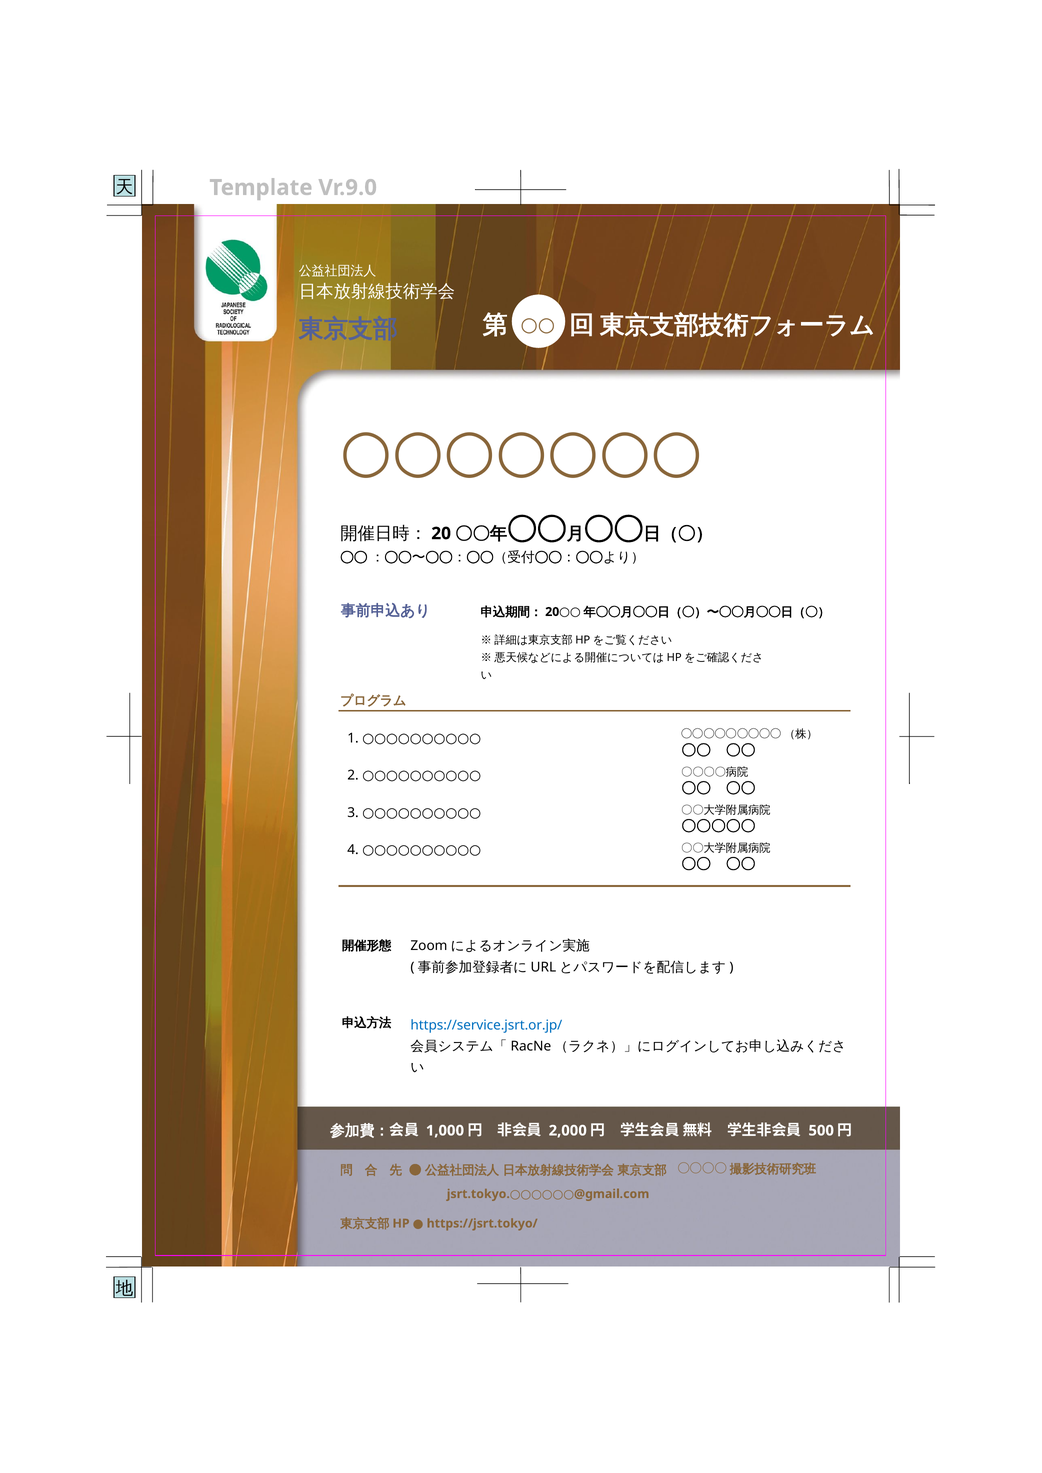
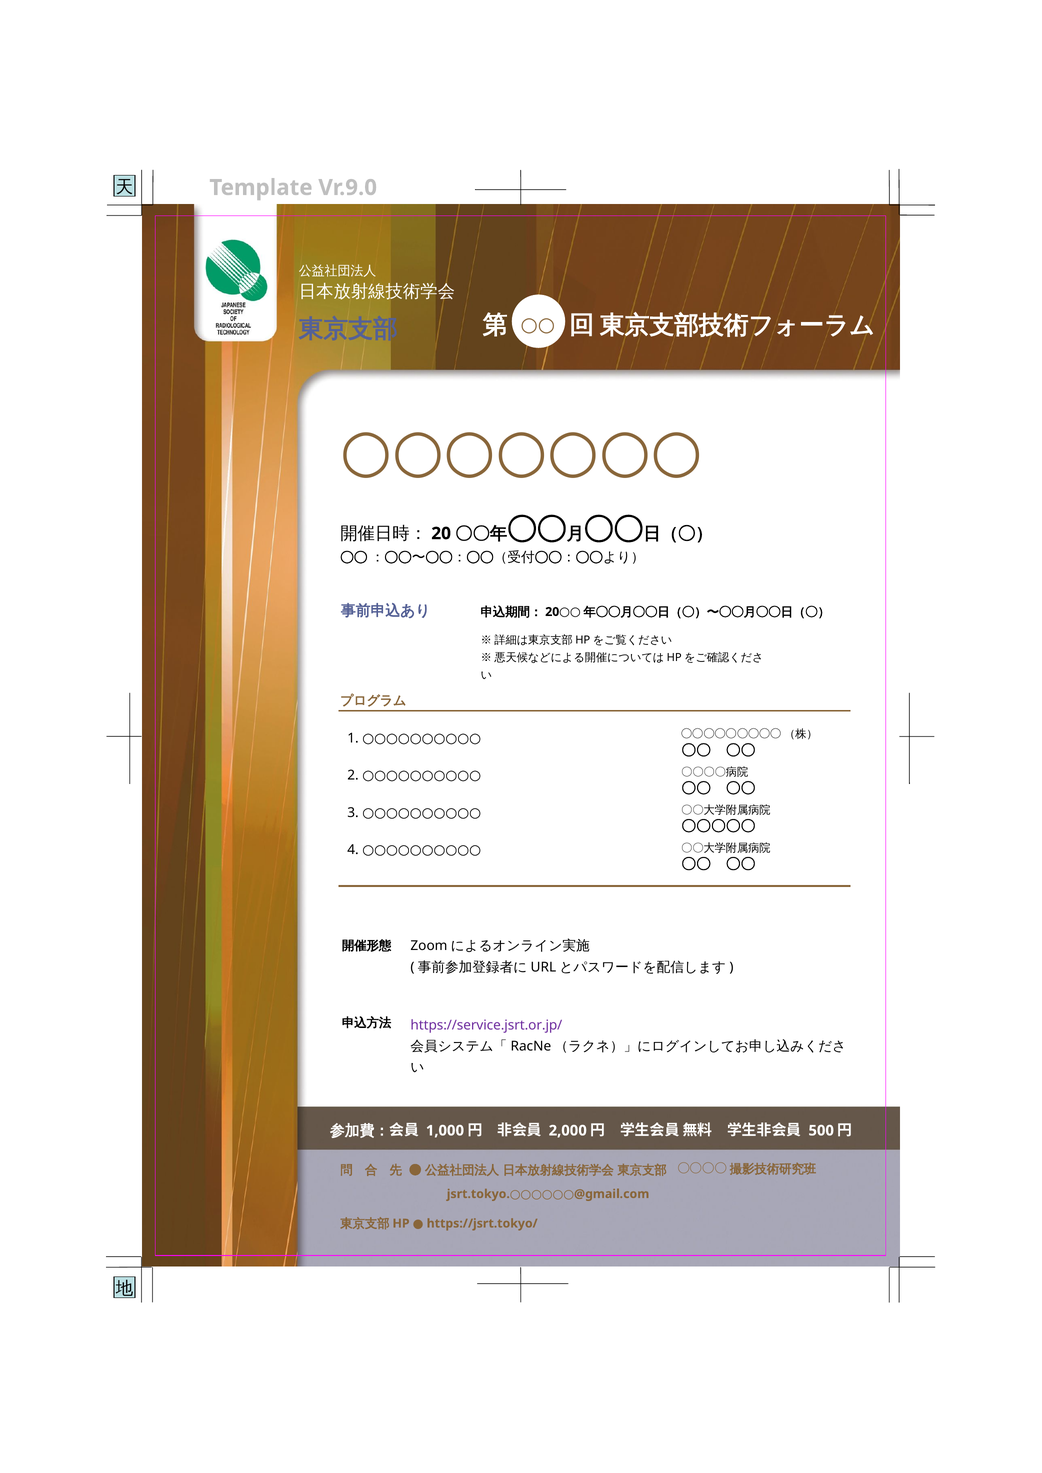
https://service.jsrt.or.jp/ colour: blue -> purple (486, 1025)
